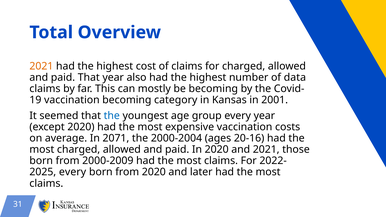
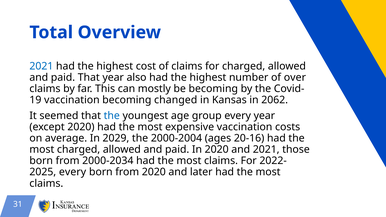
2021 colour: orange -> blue (41, 66)
data: data -> over (295, 78)
category: category -> changed (176, 100)
2001: 2001 -> 2062 (275, 100)
2071: 2071 -> 2029 (116, 138)
2000-2009: 2000-2009 -> 2000-2034 (108, 161)
